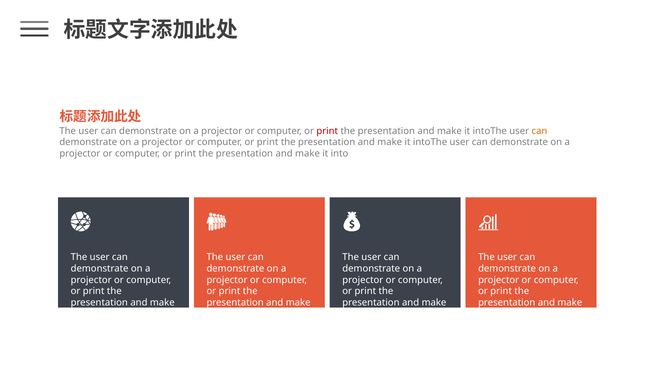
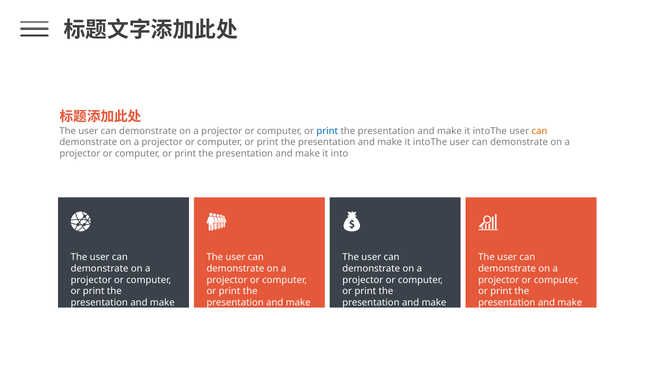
print colour: red -> blue (327, 131)
